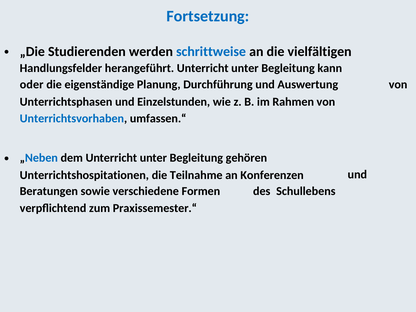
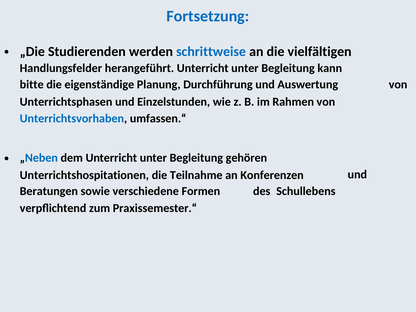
oder: oder -> bitte (32, 85)
